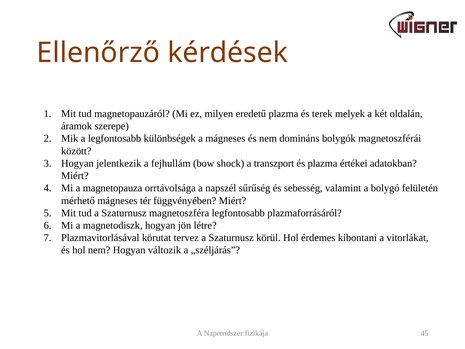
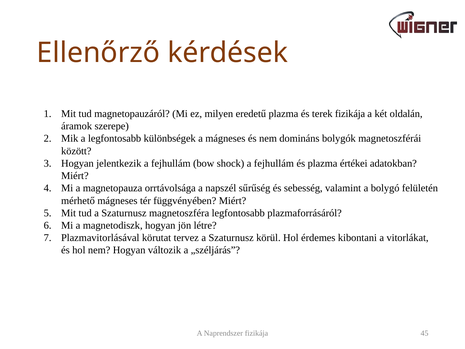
terek melyek: melyek -> fizikája (350, 114)
shock a transzport: transzport -> fejhullám (274, 163)
